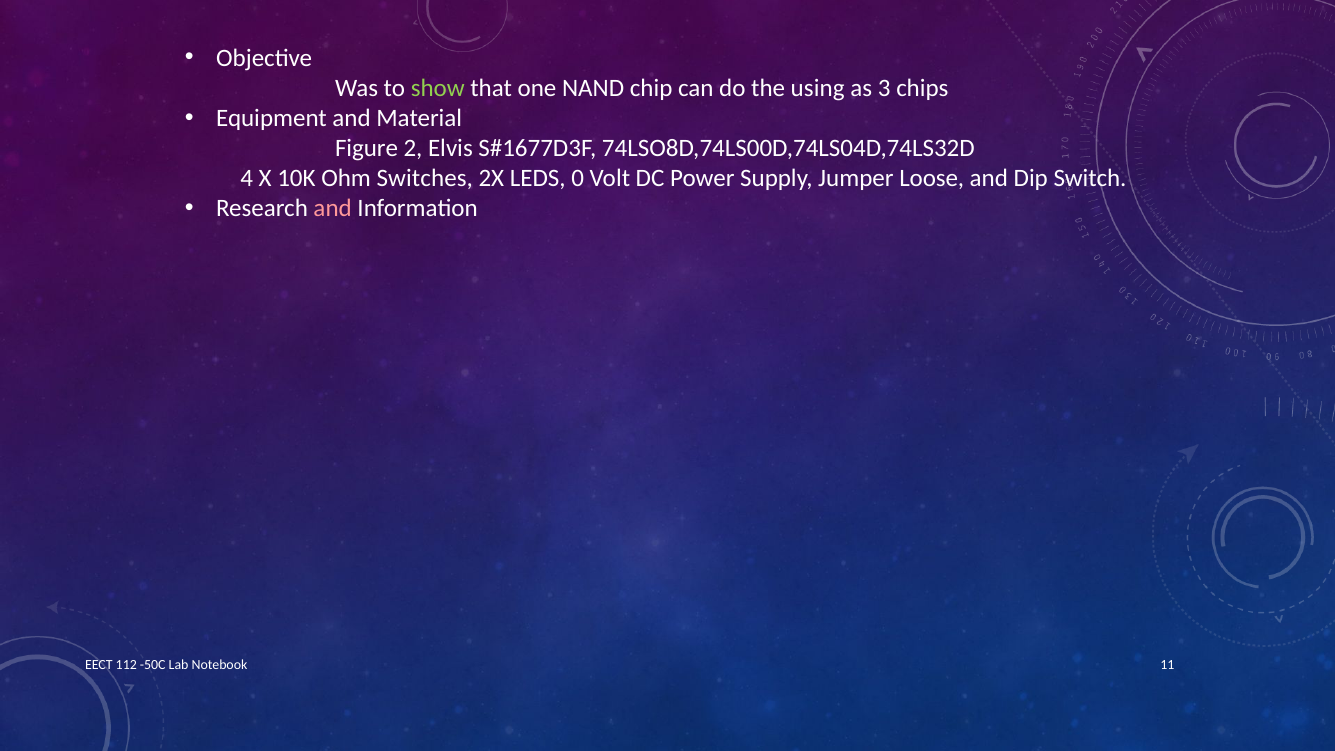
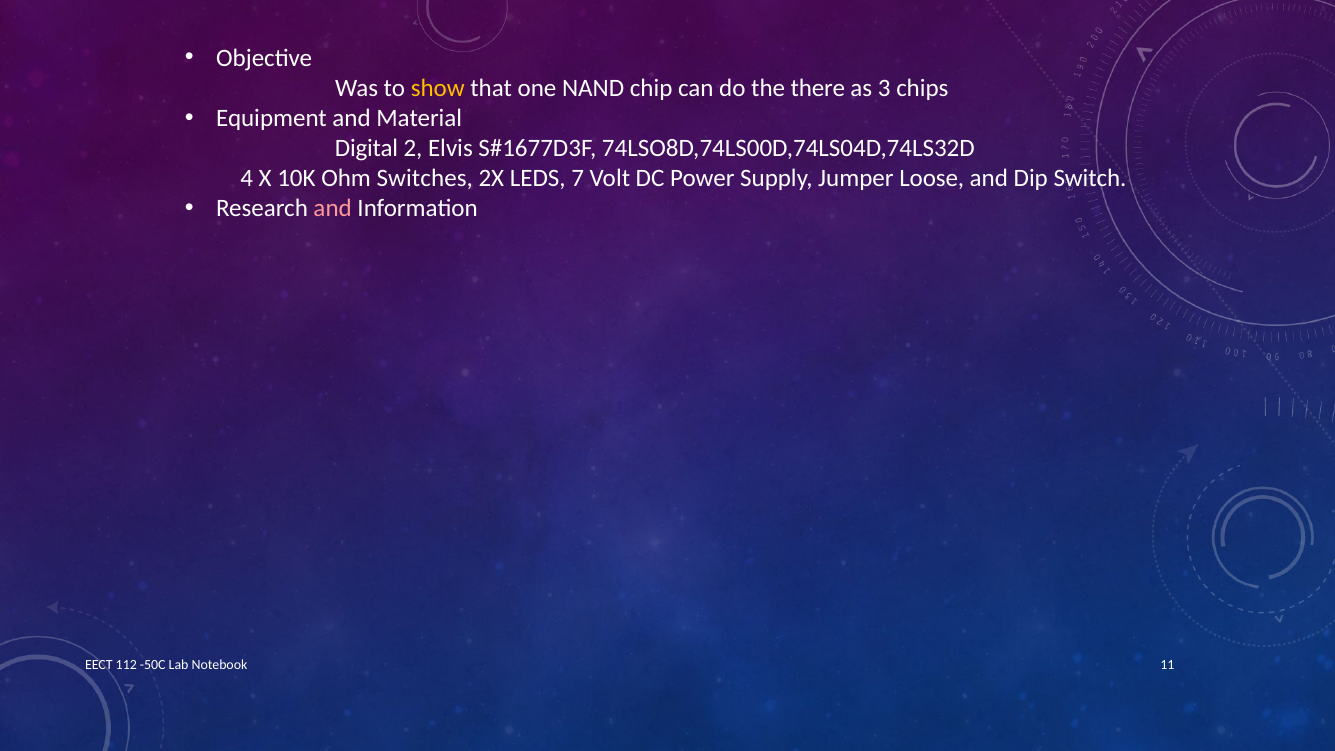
show colour: light green -> yellow (438, 88)
using: using -> there (818, 88)
Figure: Figure -> Digital (367, 148)
0: 0 -> 7 (578, 178)
